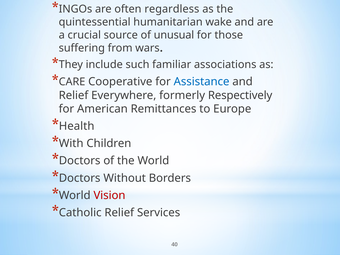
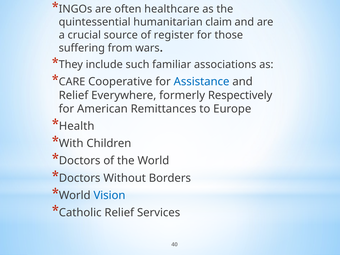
regardless: regardless -> healthcare (172, 9)
wake: wake -> claim (219, 22)
unusual: unusual -> register (174, 35)
Vision colour: red -> blue (109, 195)
